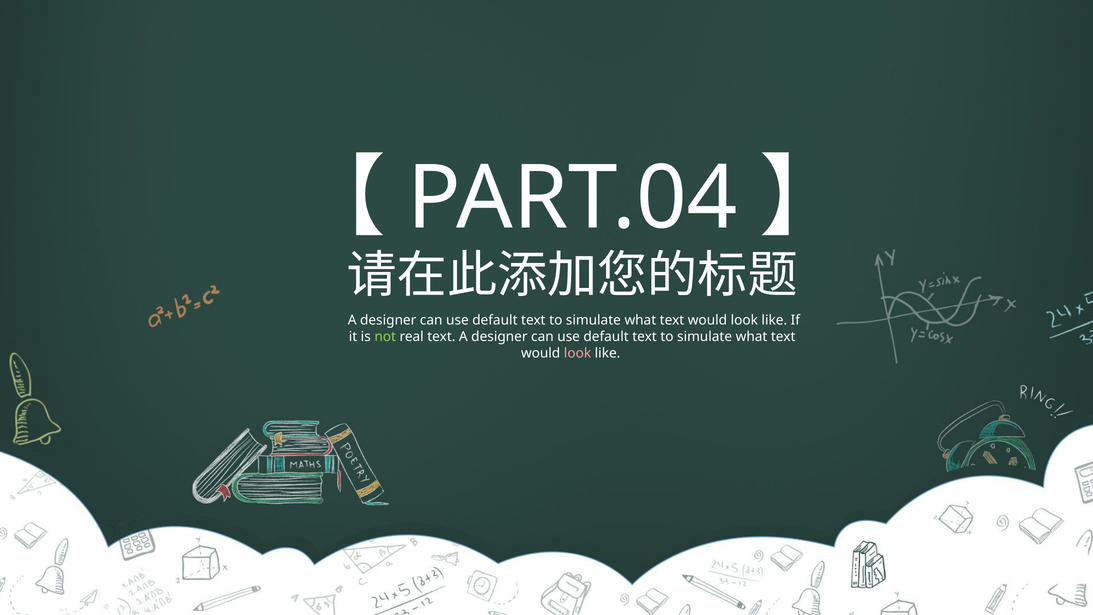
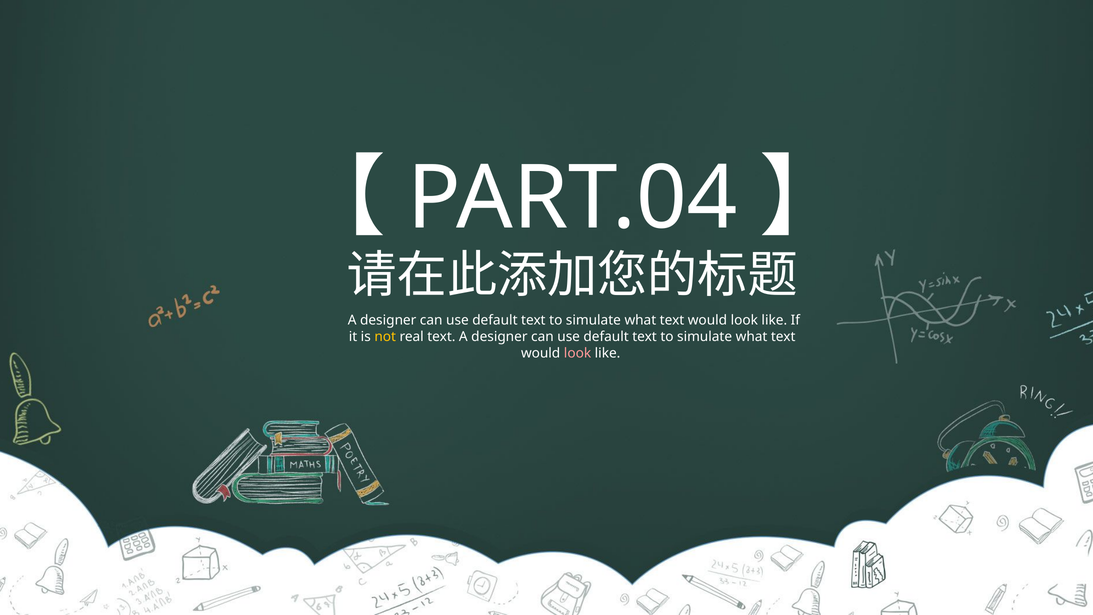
not colour: light green -> yellow (385, 337)
